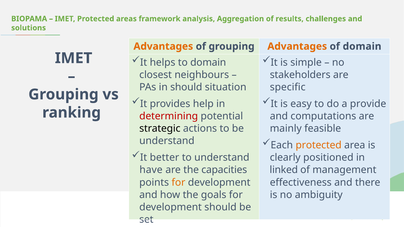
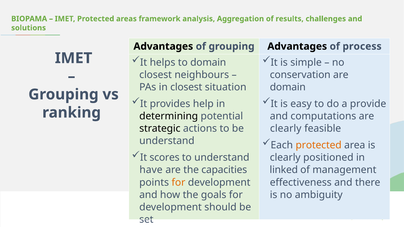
Advantages colour: orange -> black (163, 46)
Advantages colour: orange -> black (297, 46)
of domain: domain -> process (362, 46)
stakeholders: stakeholders -> conservation (300, 75)
in should: should -> closest (186, 87)
specific: specific -> domain (288, 87)
determining colour: red -> black (169, 116)
mainly: mainly -> clearly (286, 129)
better: better -> scores (165, 158)
